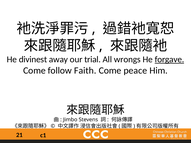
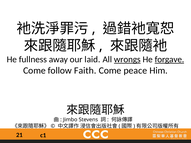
divinest: divinest -> fullness (33, 59)
trial: trial -> laid (92, 59)
wrongs underline: none -> present (127, 59)
